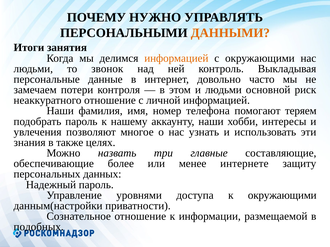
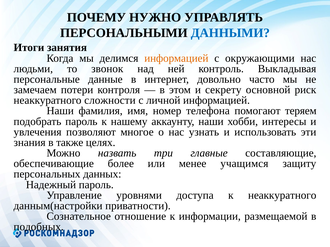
ДАННЫМИ colour: orange -> blue (230, 33)
и людьми: людьми -> секрету (223, 90)
неаккуратного отношение: отношение -> сложности (110, 101)
интернете: интернете -> учащимся (244, 164)
к окружающими: окружающими -> неаккуратного (282, 196)
